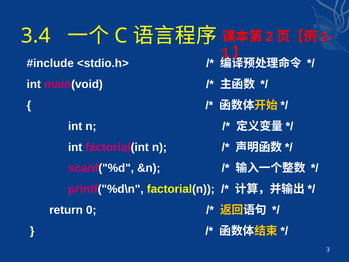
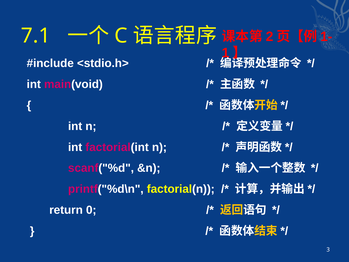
3.4: 3.4 -> 7.1 (36, 36)
